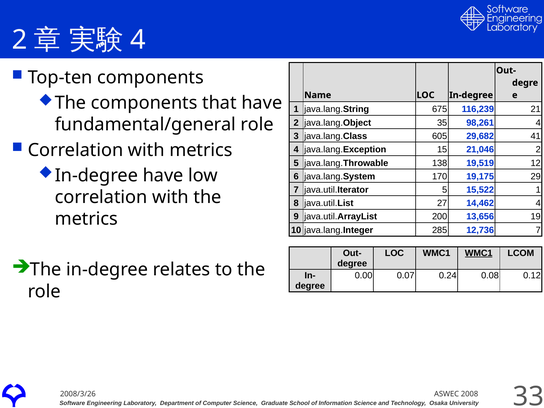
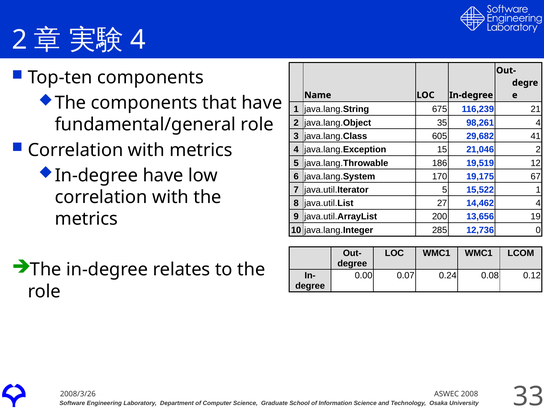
138: 138 -> 186 (440, 163)
29: 29 -> 67 (536, 176)
12,736 7: 7 -> 0 (538, 230)
WMC1 underline: present -> none (479, 253)
